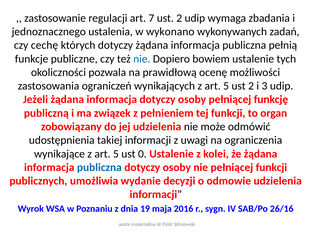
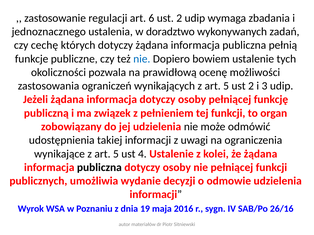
7: 7 -> 6 (151, 18)
wykonano: wykonano -> doradztwo (170, 32)
0: 0 -> 4 (142, 154)
publiczna colour: blue -> black (99, 168)
